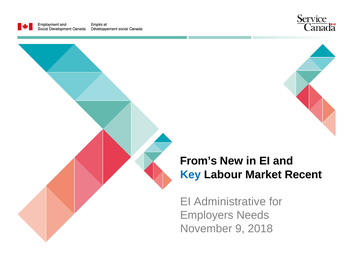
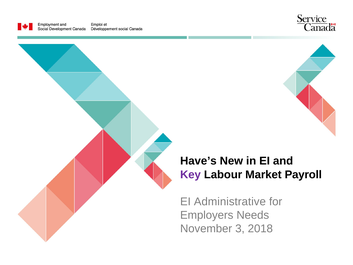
From’s: From’s -> Have’s (198, 161)
Key colour: blue -> purple (190, 174)
Recent: Recent -> Payroll (303, 174)
9: 9 -> 3 (240, 228)
